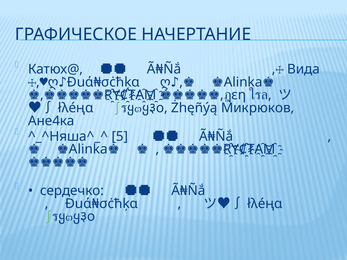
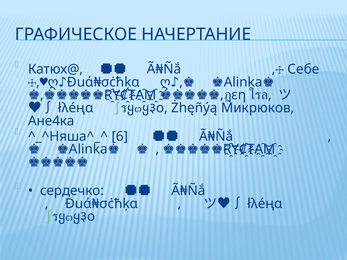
Вида: Вида -> Себе (303, 69)
5: 5 -> 6 (120, 136)
